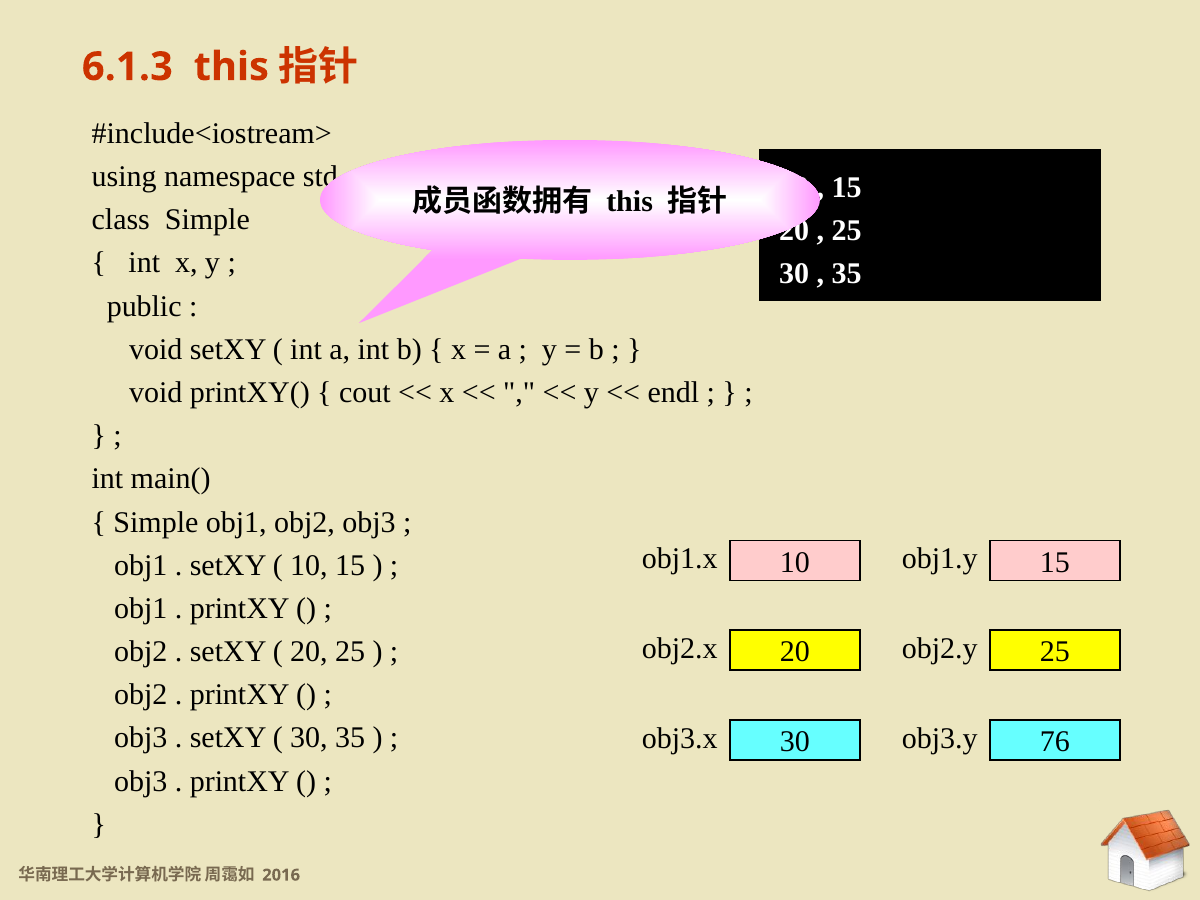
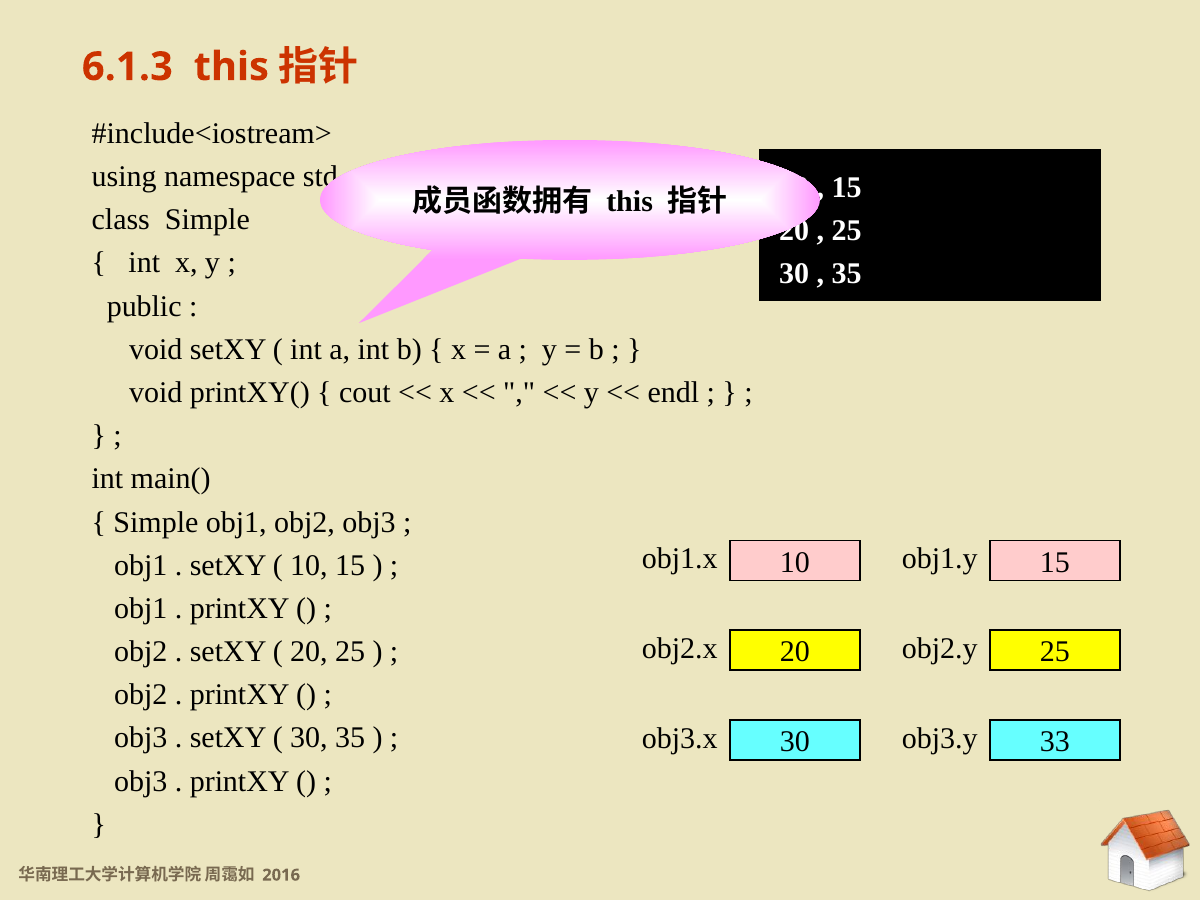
76: 76 -> 33 (1055, 742)
